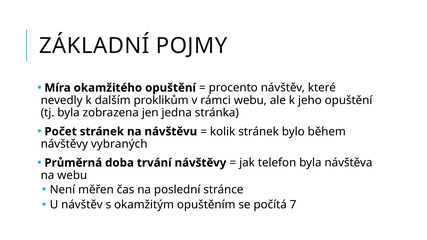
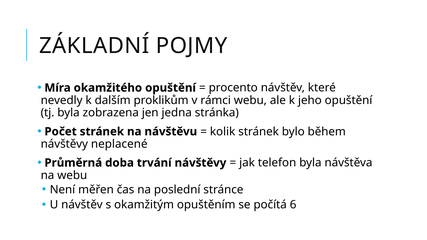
vybraných: vybraných -> neplacené (119, 144)
7: 7 -> 6 (293, 205)
